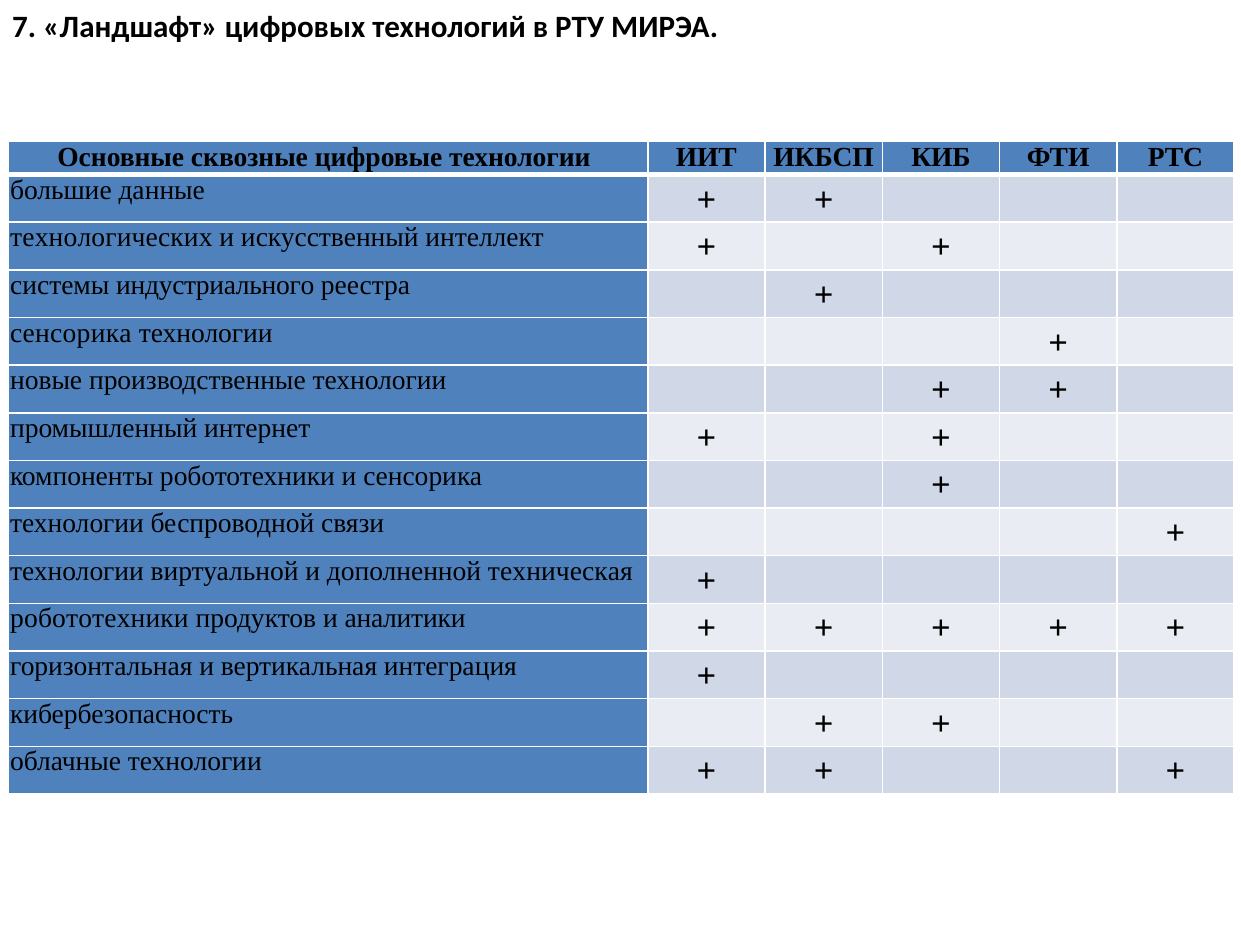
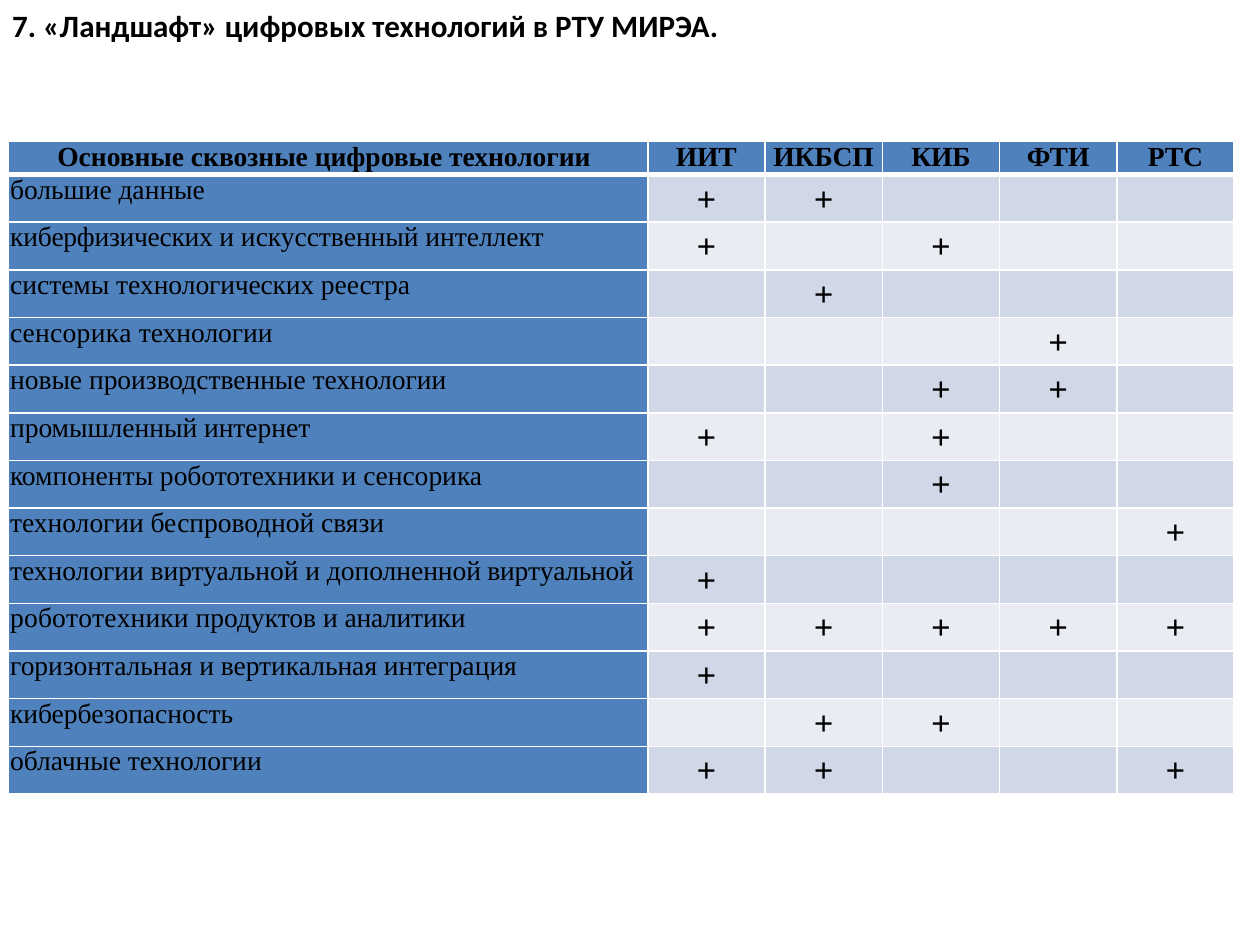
технологических: технологических -> киберфизических (112, 238)
индустриального: индустриального -> технологических (215, 285)
дополненной техническая: техническая -> виртуальной (561, 571)
